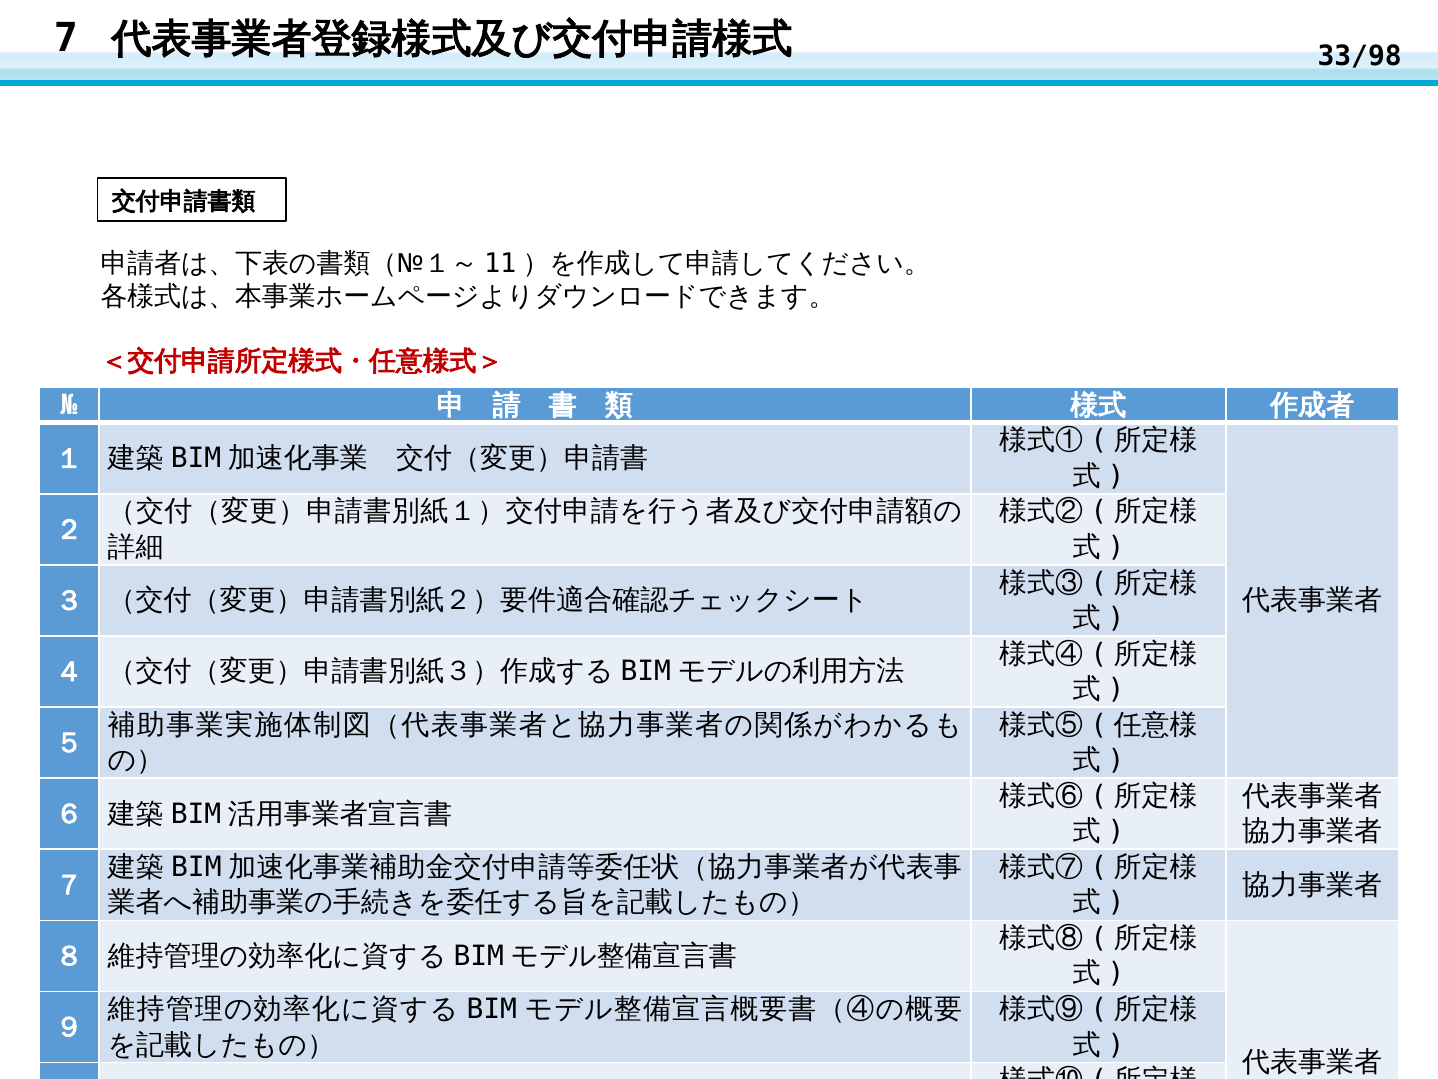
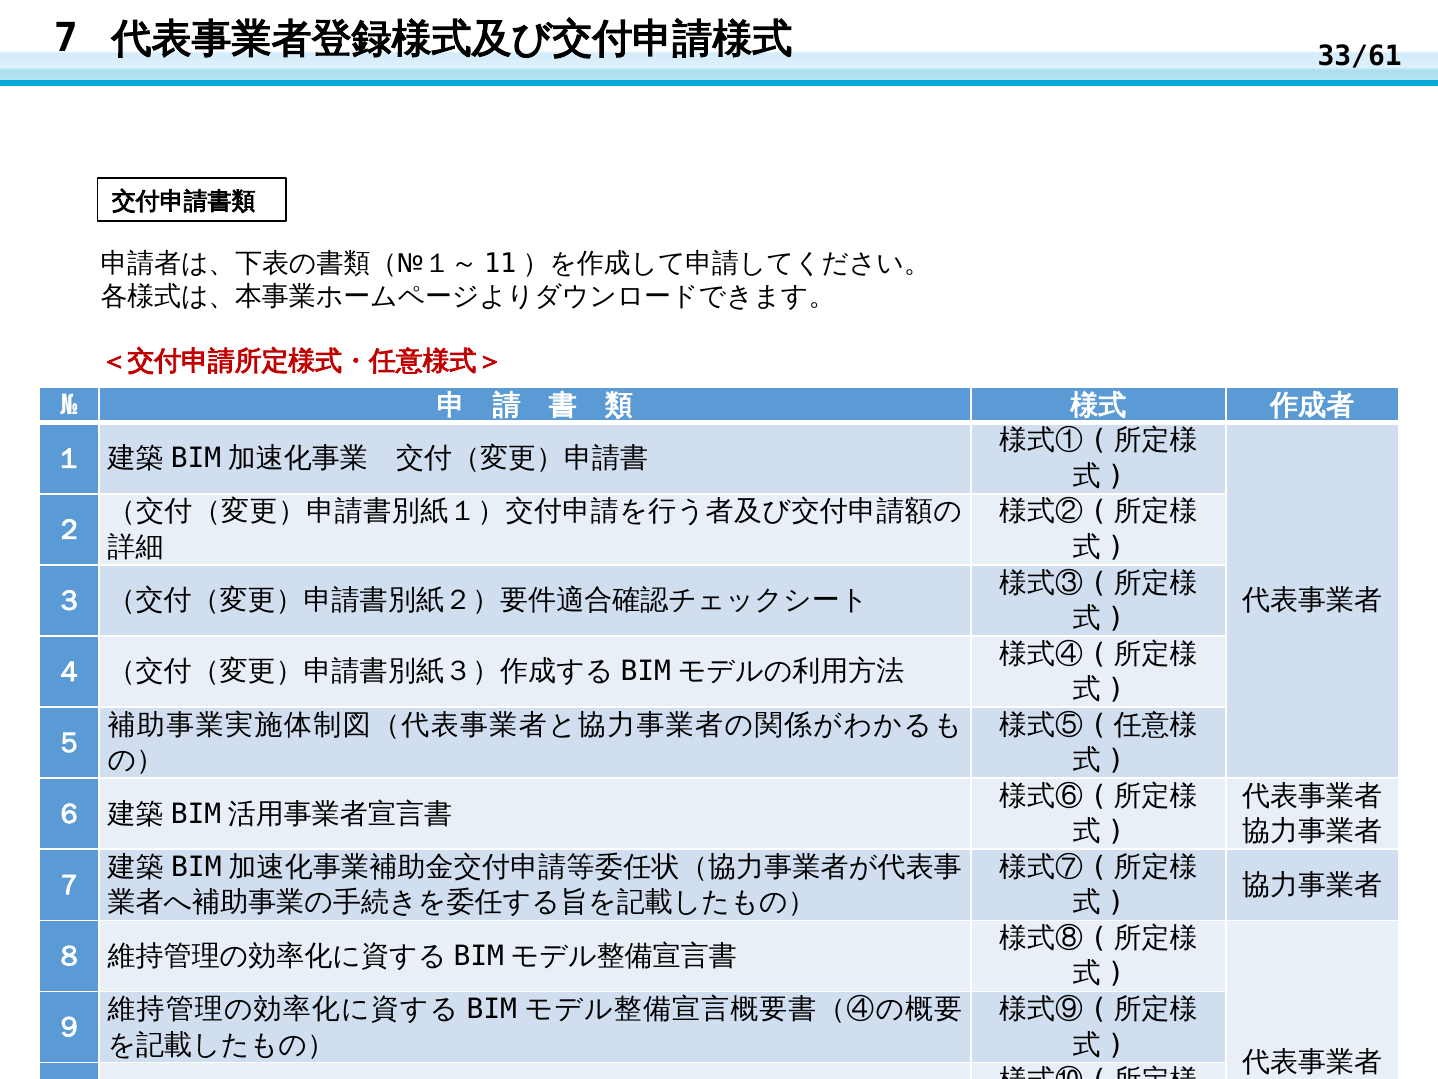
33/98: 33/98 -> 33/61 (1360, 56)
